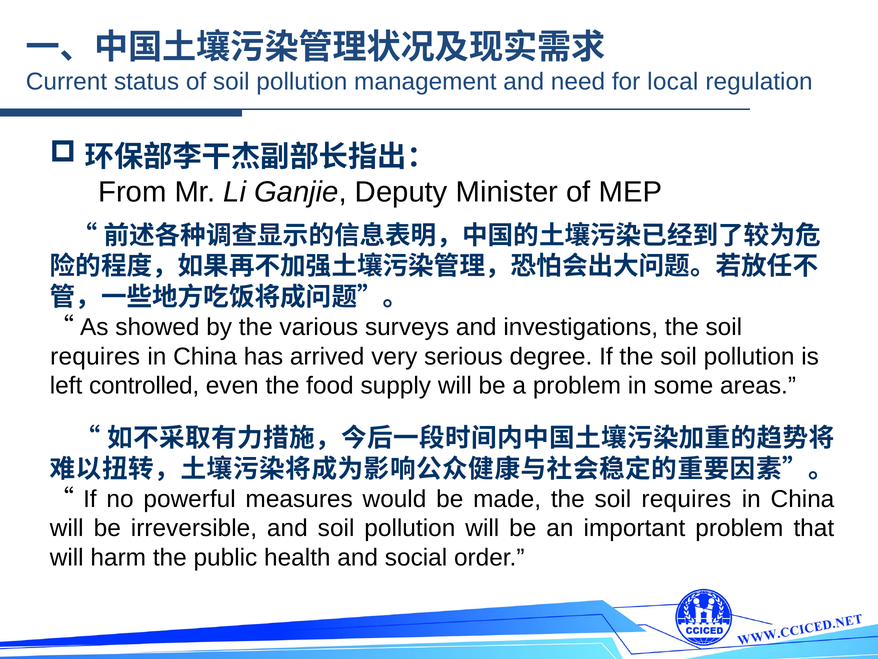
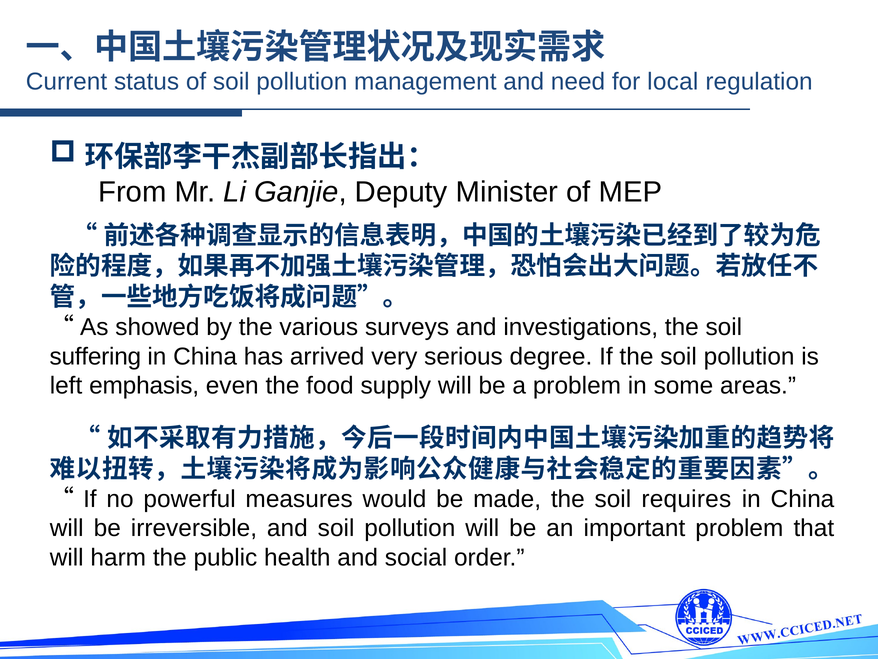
requires: requires -> suffering (95, 356)
controlled: controlled -> emphasis (144, 385)
